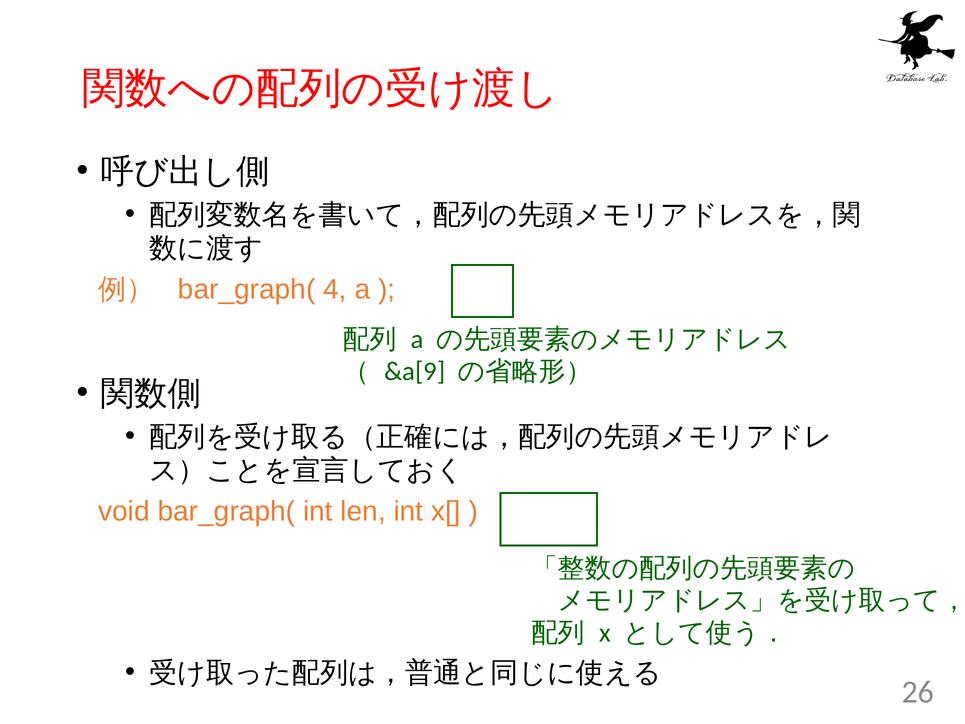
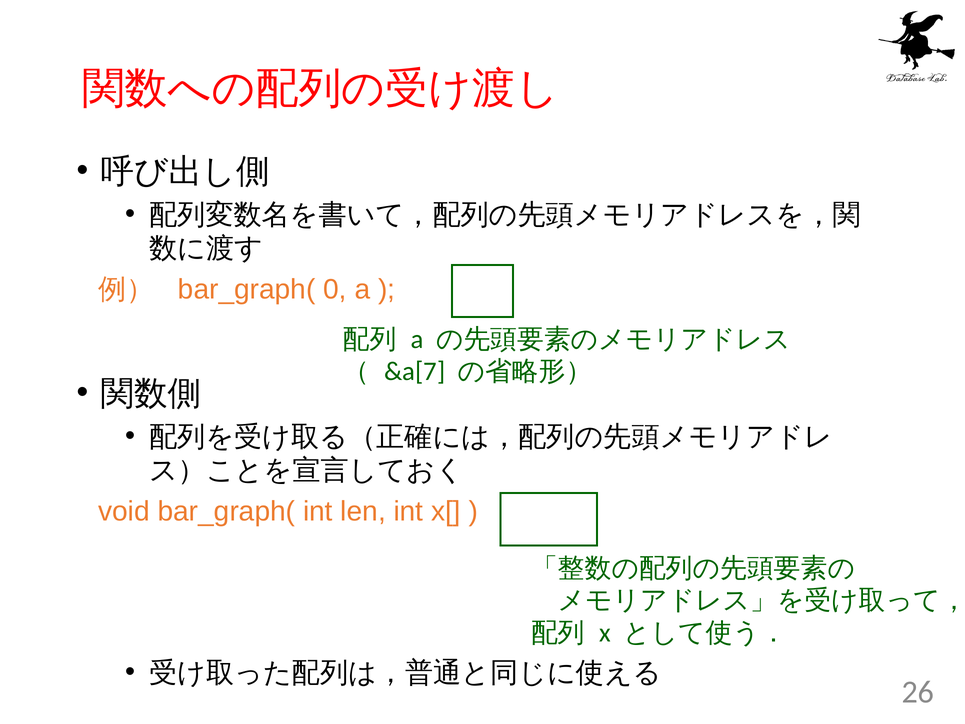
4: 4 -> 0 (335, 289)
&a[9: &a[9 -> &a[7 (415, 371)
